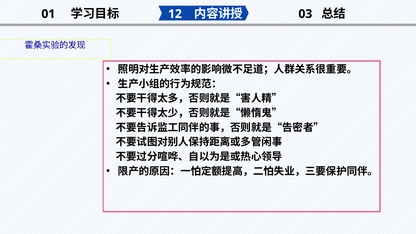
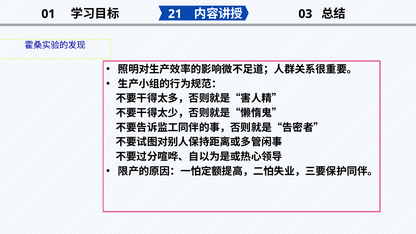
12: 12 -> 21 (175, 14)
